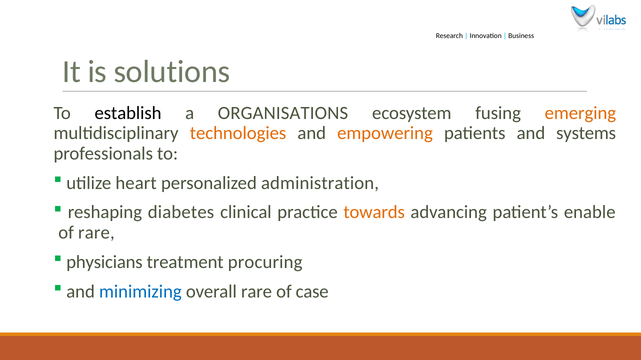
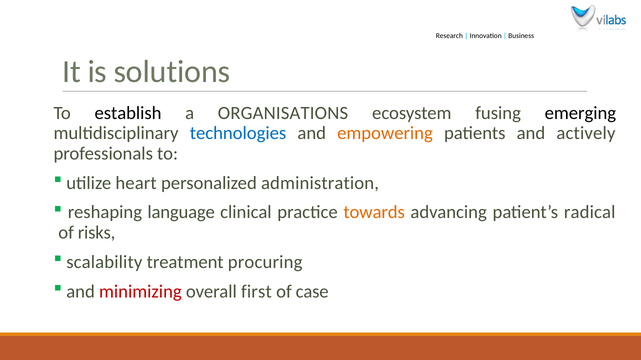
emerging colour: orange -> black (580, 113)
technologies colour: orange -> blue (238, 133)
systems: systems -> actively (586, 133)
diabetes: diabetes -> language (181, 213)
enable: enable -> radical (590, 213)
of rare: rare -> risks (97, 233)
physicians: physicians -> scalability (104, 262)
minimizing colour: blue -> red (140, 292)
overall rare: rare -> first (256, 292)
